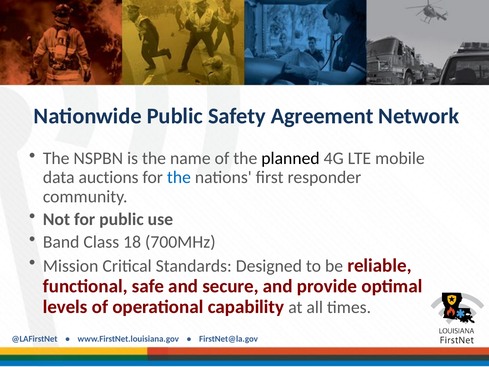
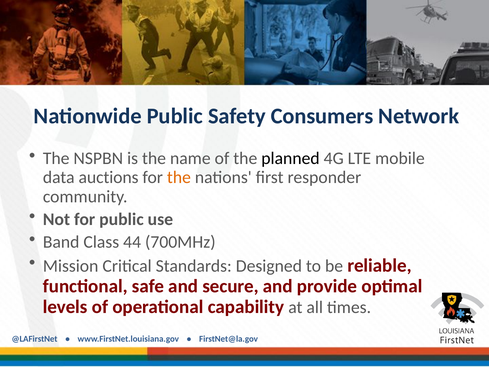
Agreement: Agreement -> Consumers (322, 116)
the colour: blue -> orange (179, 177)
18: 18 -> 44 (132, 242)
